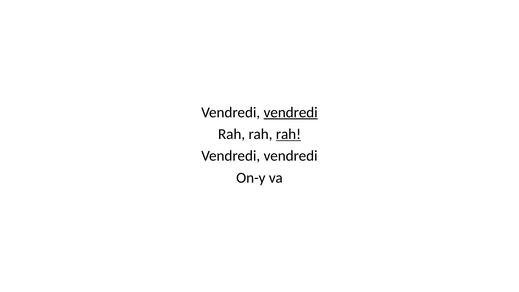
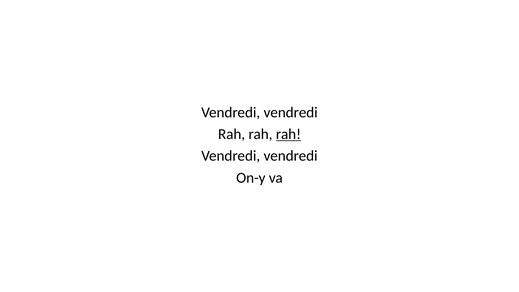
vendredi underline: present -> none (291, 112)
